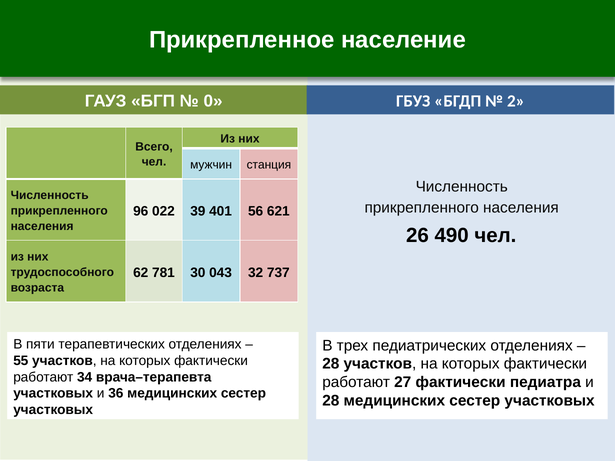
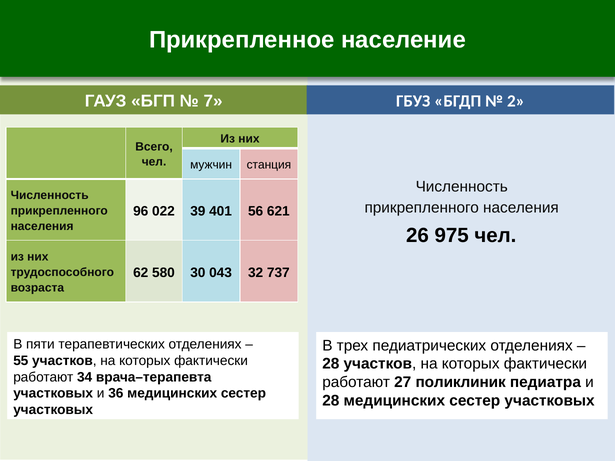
0: 0 -> 7 (213, 101)
490: 490 -> 975 (452, 236)
781: 781 -> 580 (163, 273)
27 фактически: фактически -> поликлиник (461, 383)
